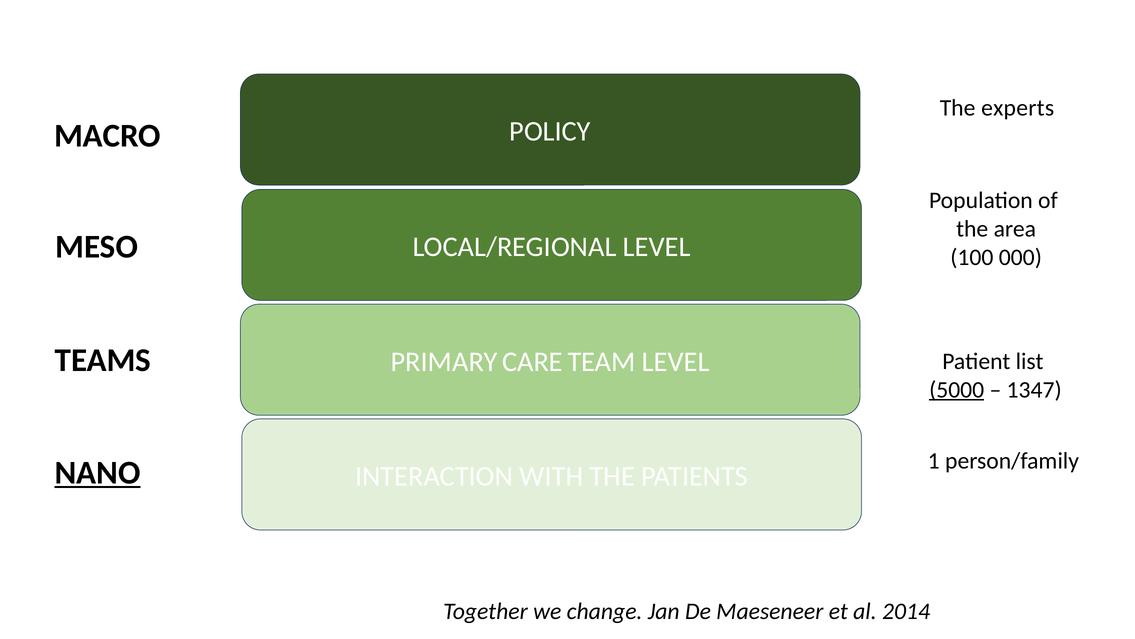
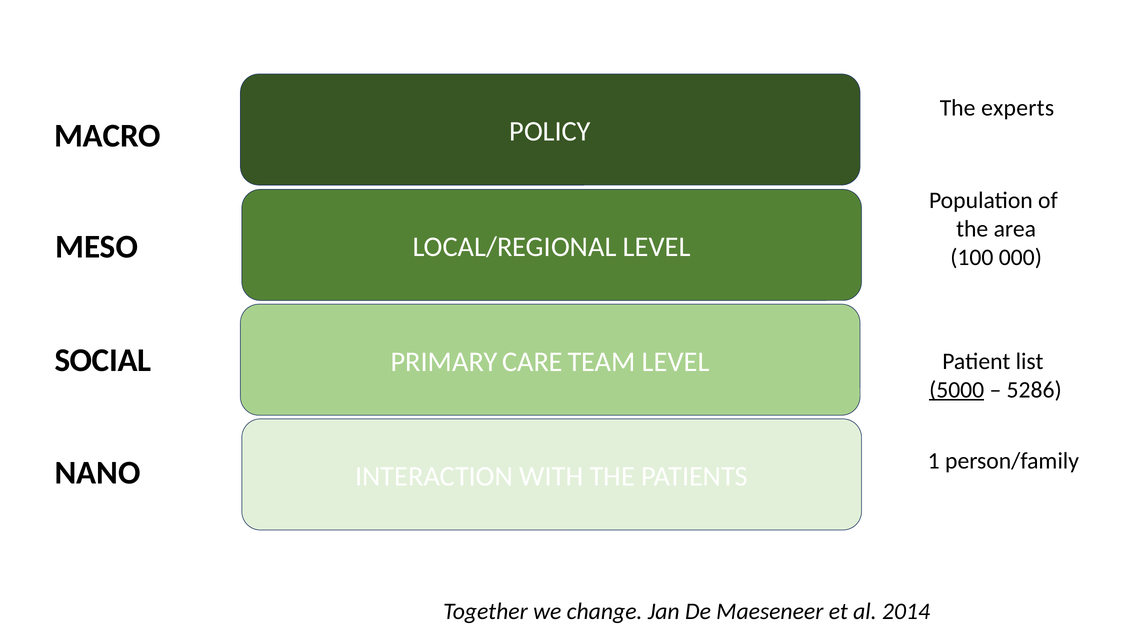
TEAMS: TEAMS -> SOCIAL (103, 360)
1347: 1347 -> 5286 (1034, 389)
NANO underline: present -> none (97, 472)
